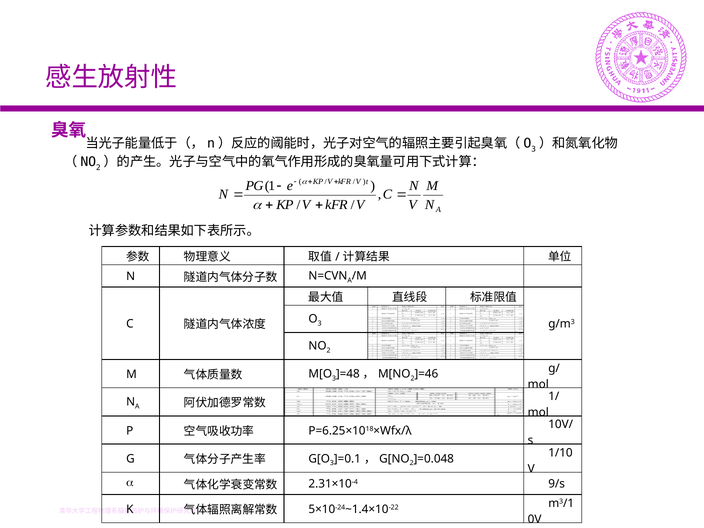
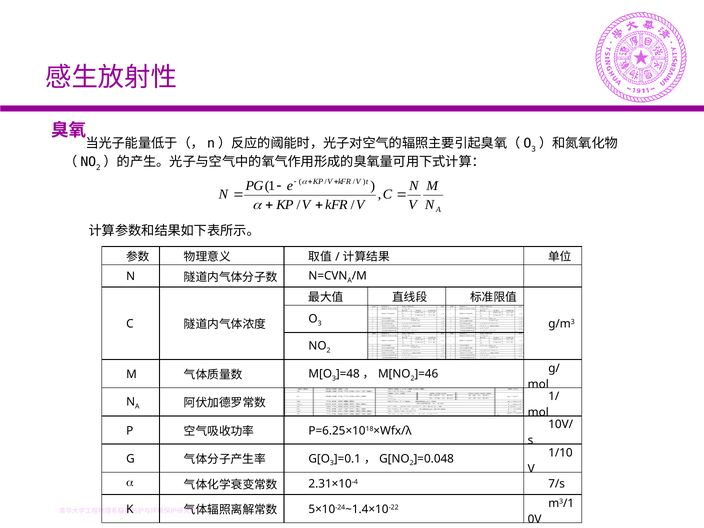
9/s: 9/s -> 7/s (557, 484)
